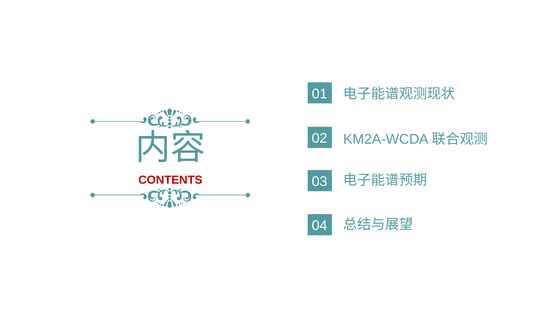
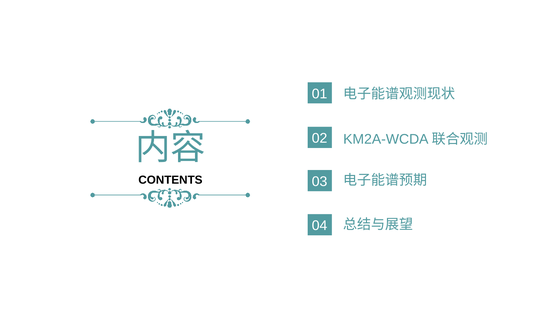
CONTENTS colour: red -> black (170, 180)
